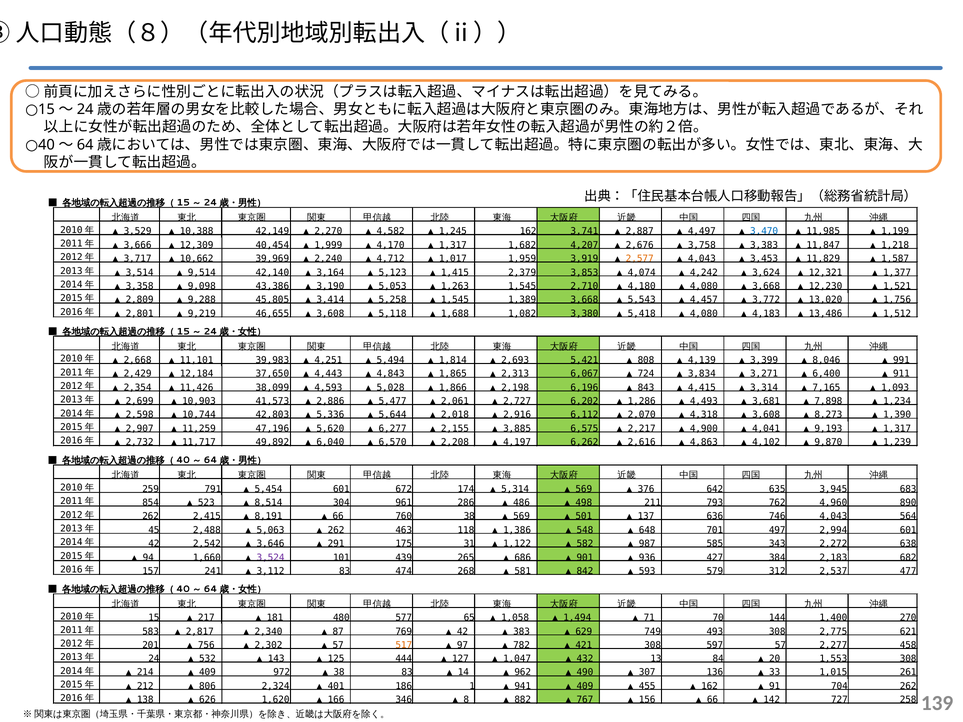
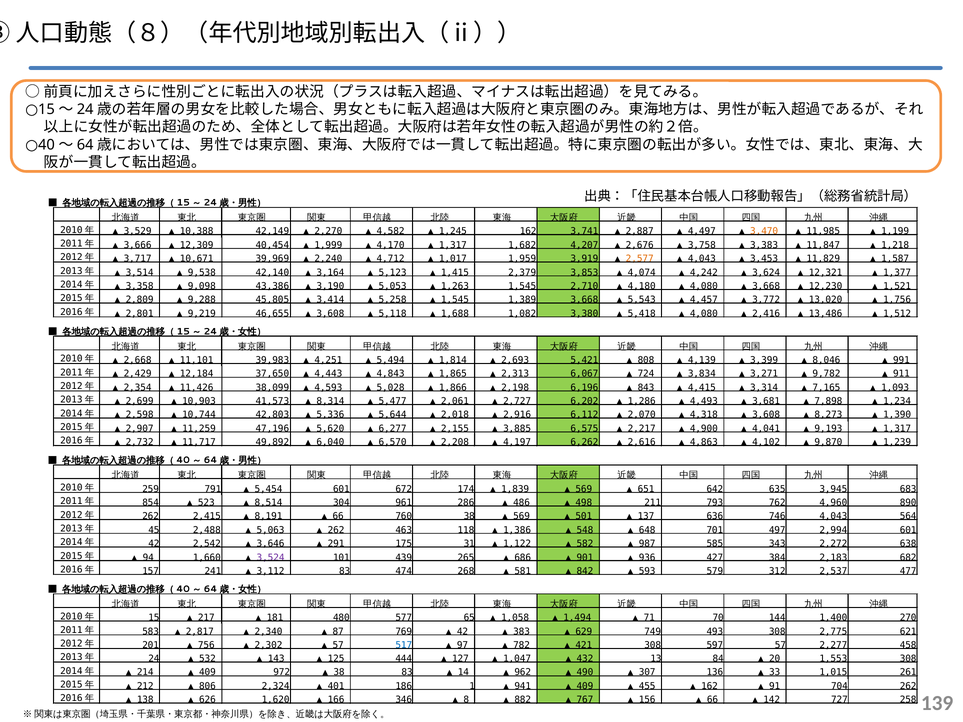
3,470 colour: blue -> orange (764, 231)
10,662: 10,662 -> 10,671 (197, 259)
9,514: 9,514 -> 9,538 (202, 273)
4,183: 4,183 -> 2,416 (766, 314)
6,400: 6,400 -> 9,782 (826, 374)
2,886: 2,886 -> 8,314 (330, 401)
5,314: 5,314 -> 1,839 (515, 489)
376: 376 -> 651 (646, 489)
517 colour: orange -> blue (404, 645)
